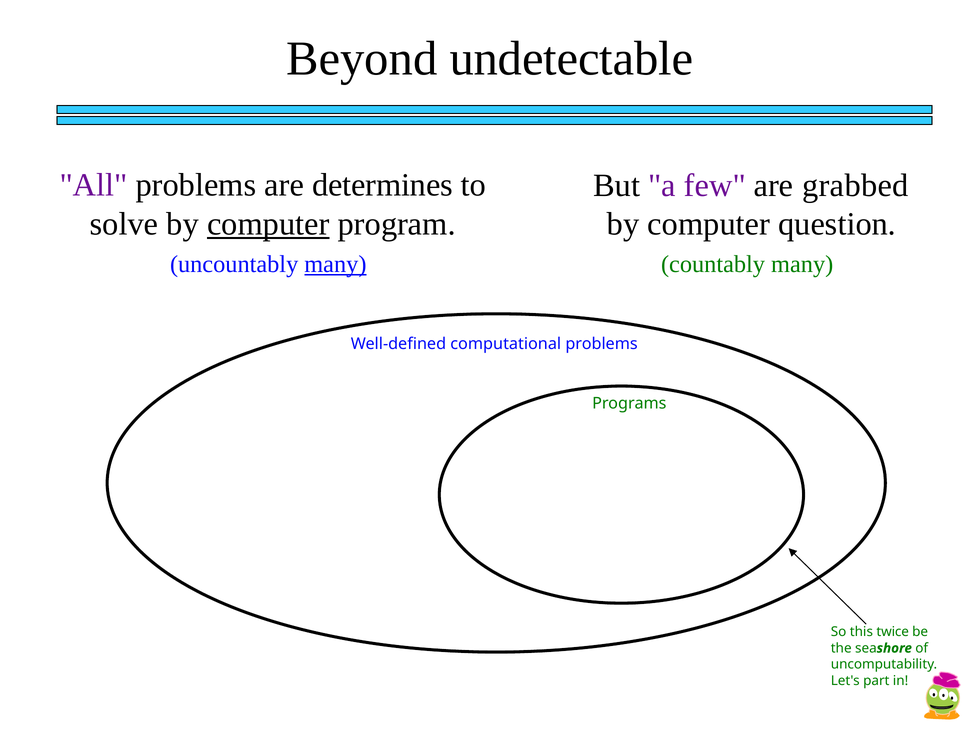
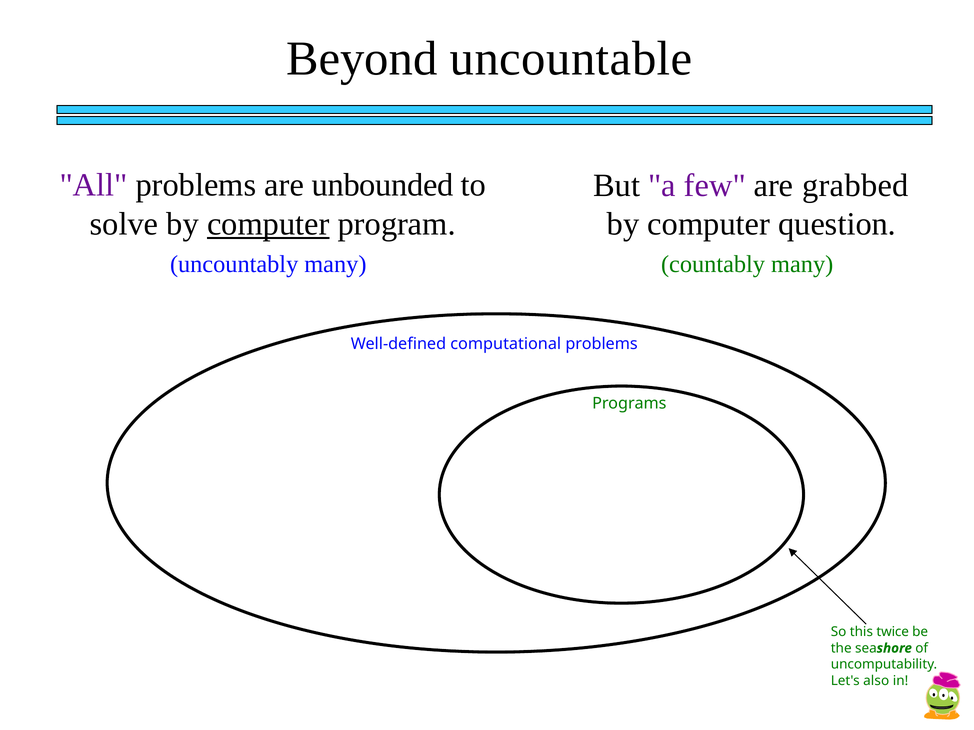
undetectable: undetectable -> uncountable (571, 59)
determines: determines -> unbounded (383, 185)
many underline: present -> none (335, 265)
part: part -> also (876, 681)
